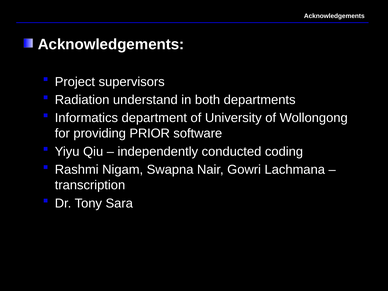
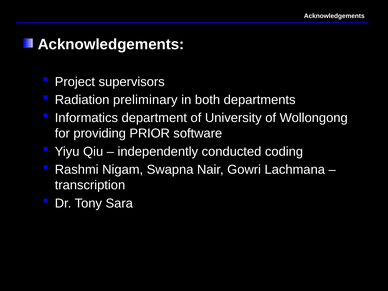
understand: understand -> preliminary (145, 100)
